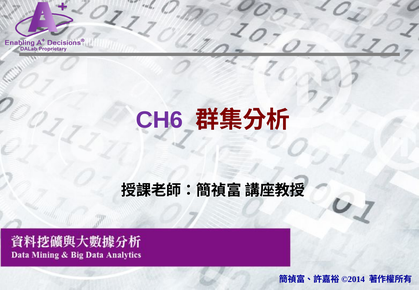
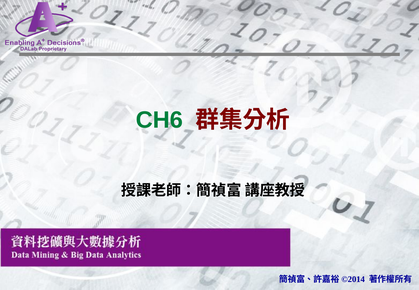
CH6 colour: purple -> green (159, 120)
